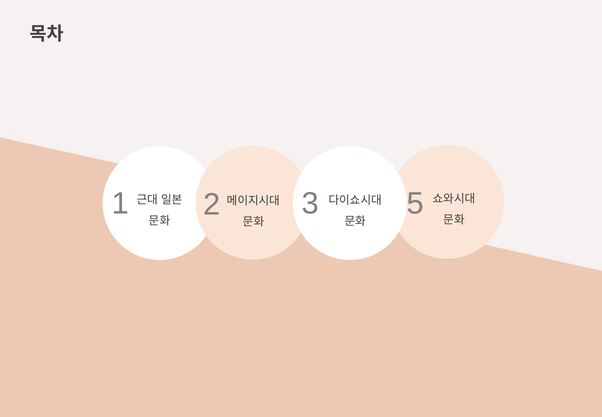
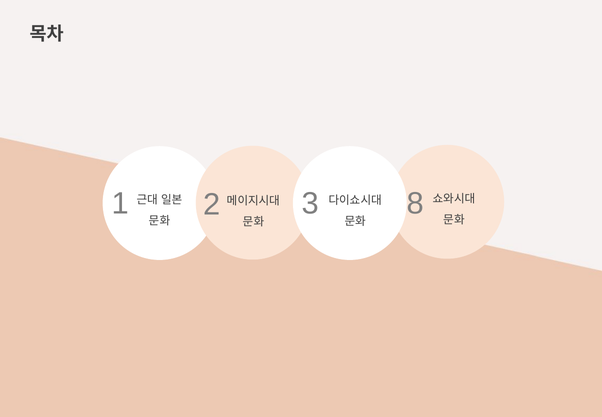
5: 5 -> 8 (415, 203)
